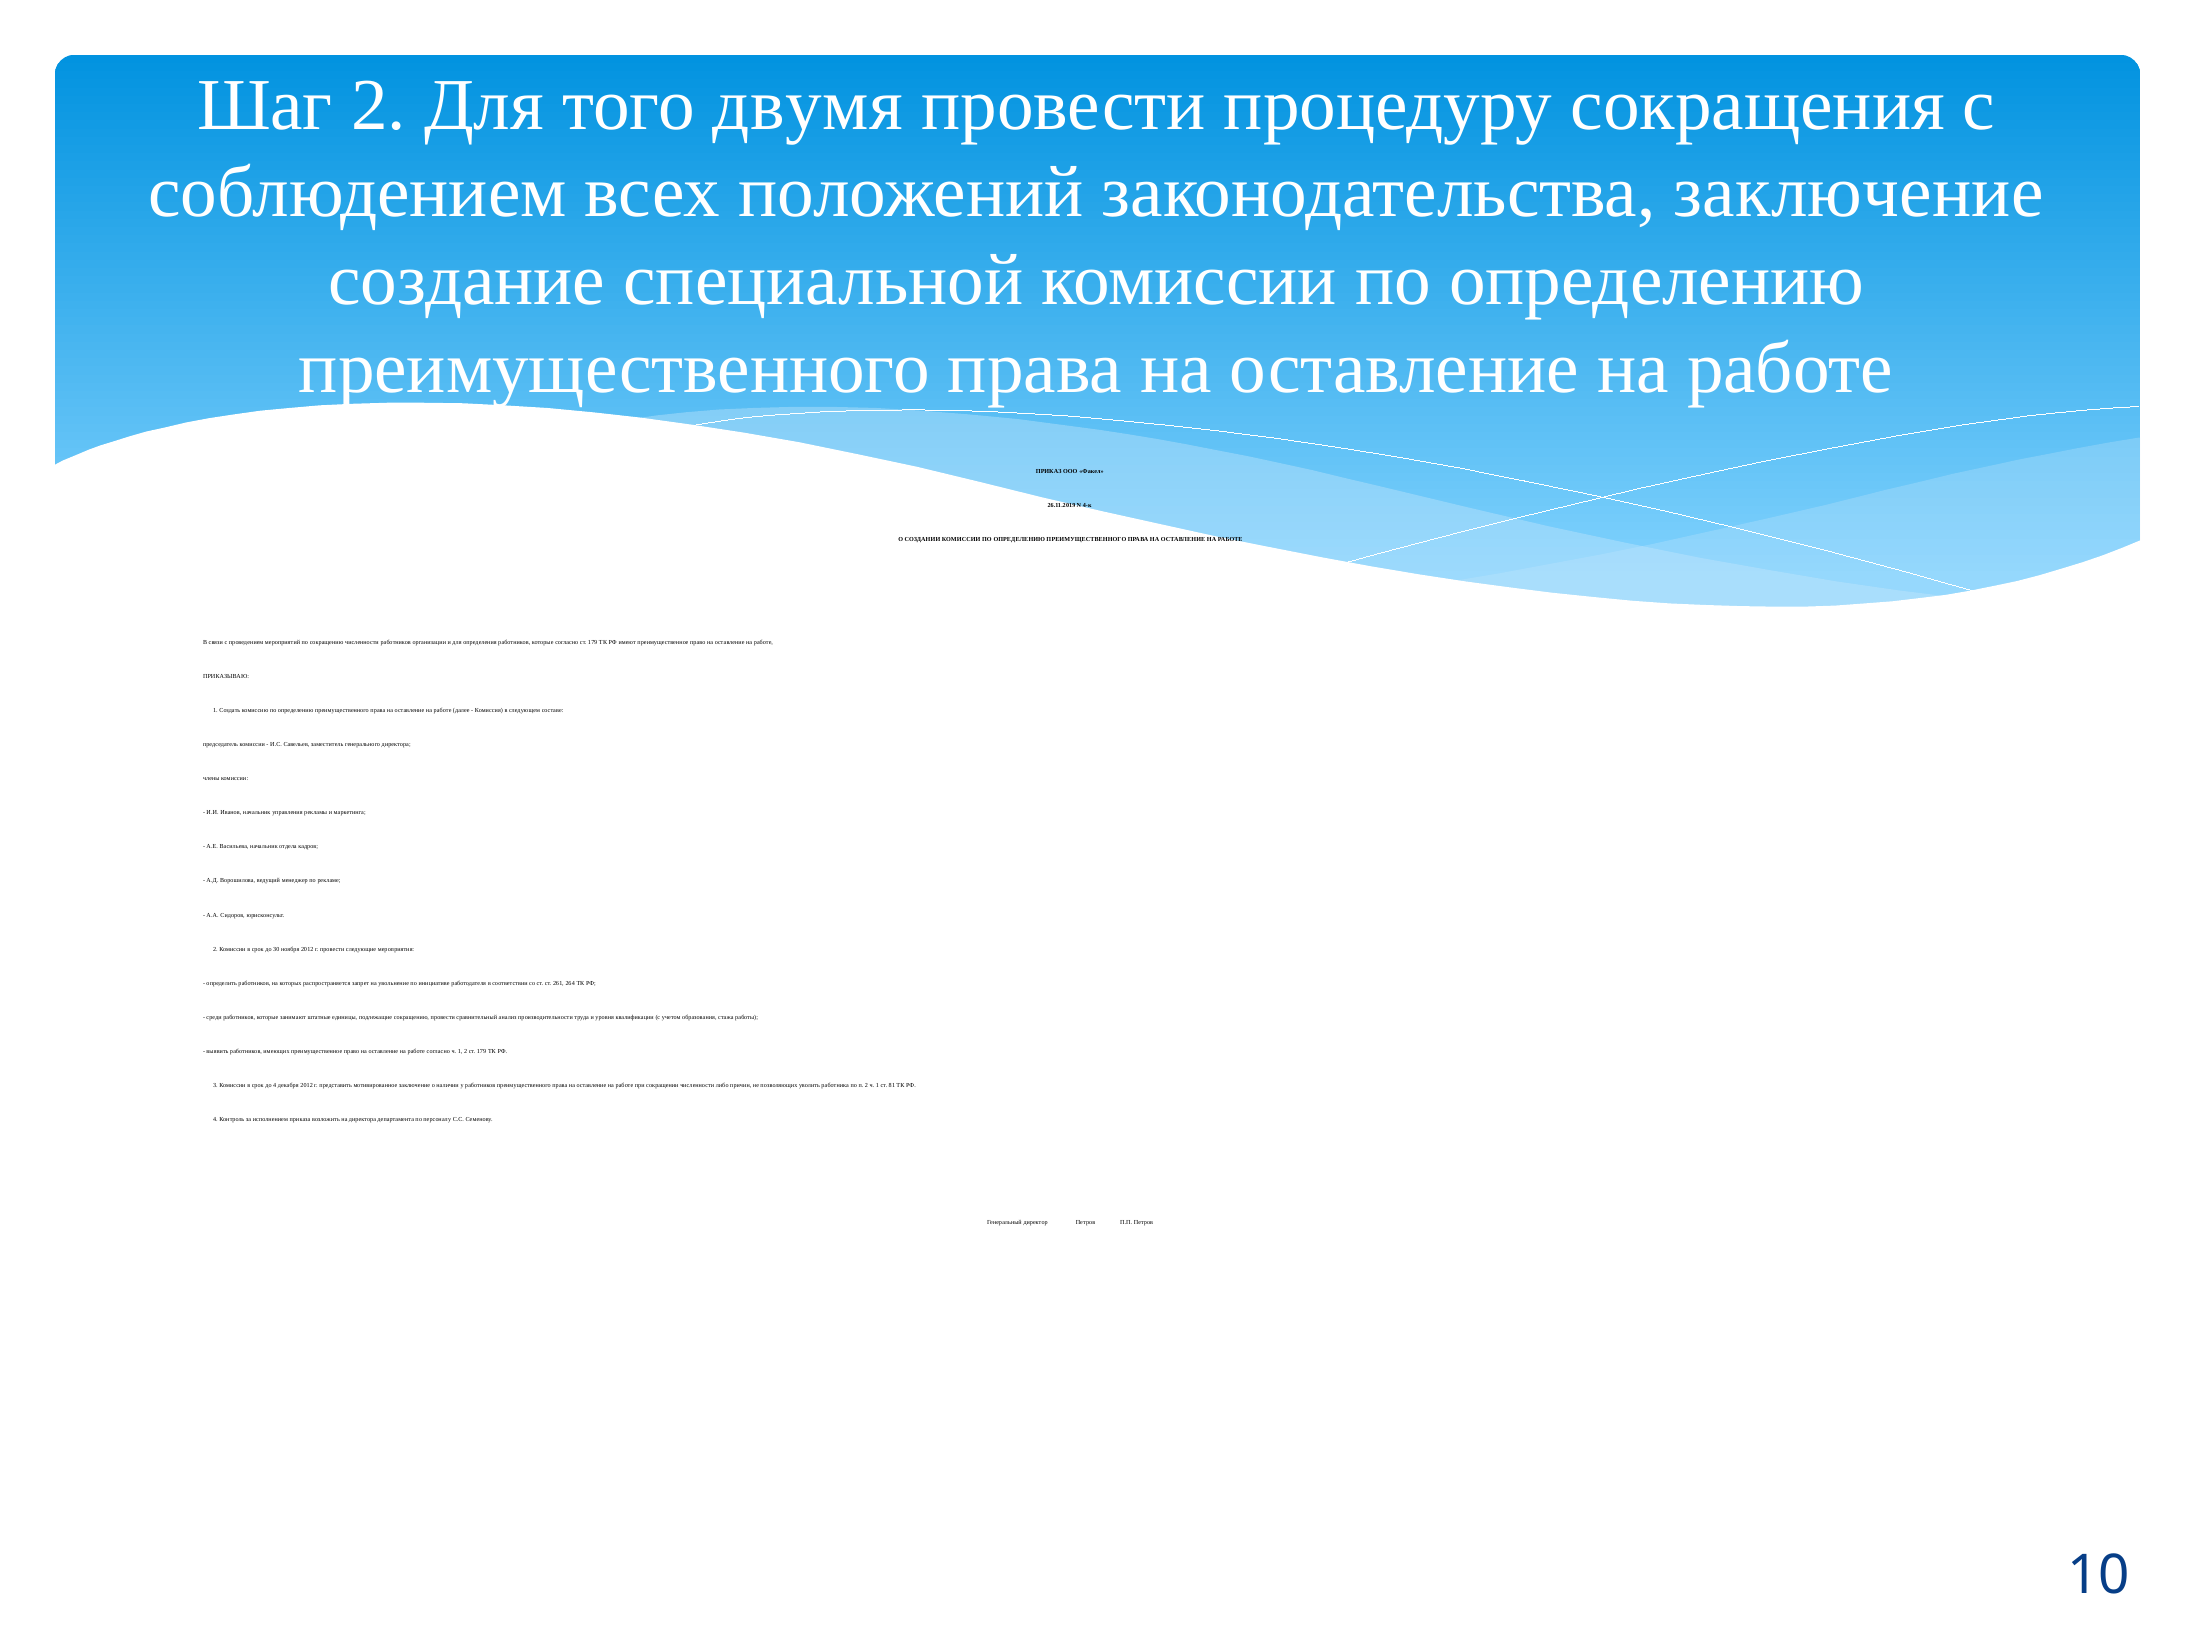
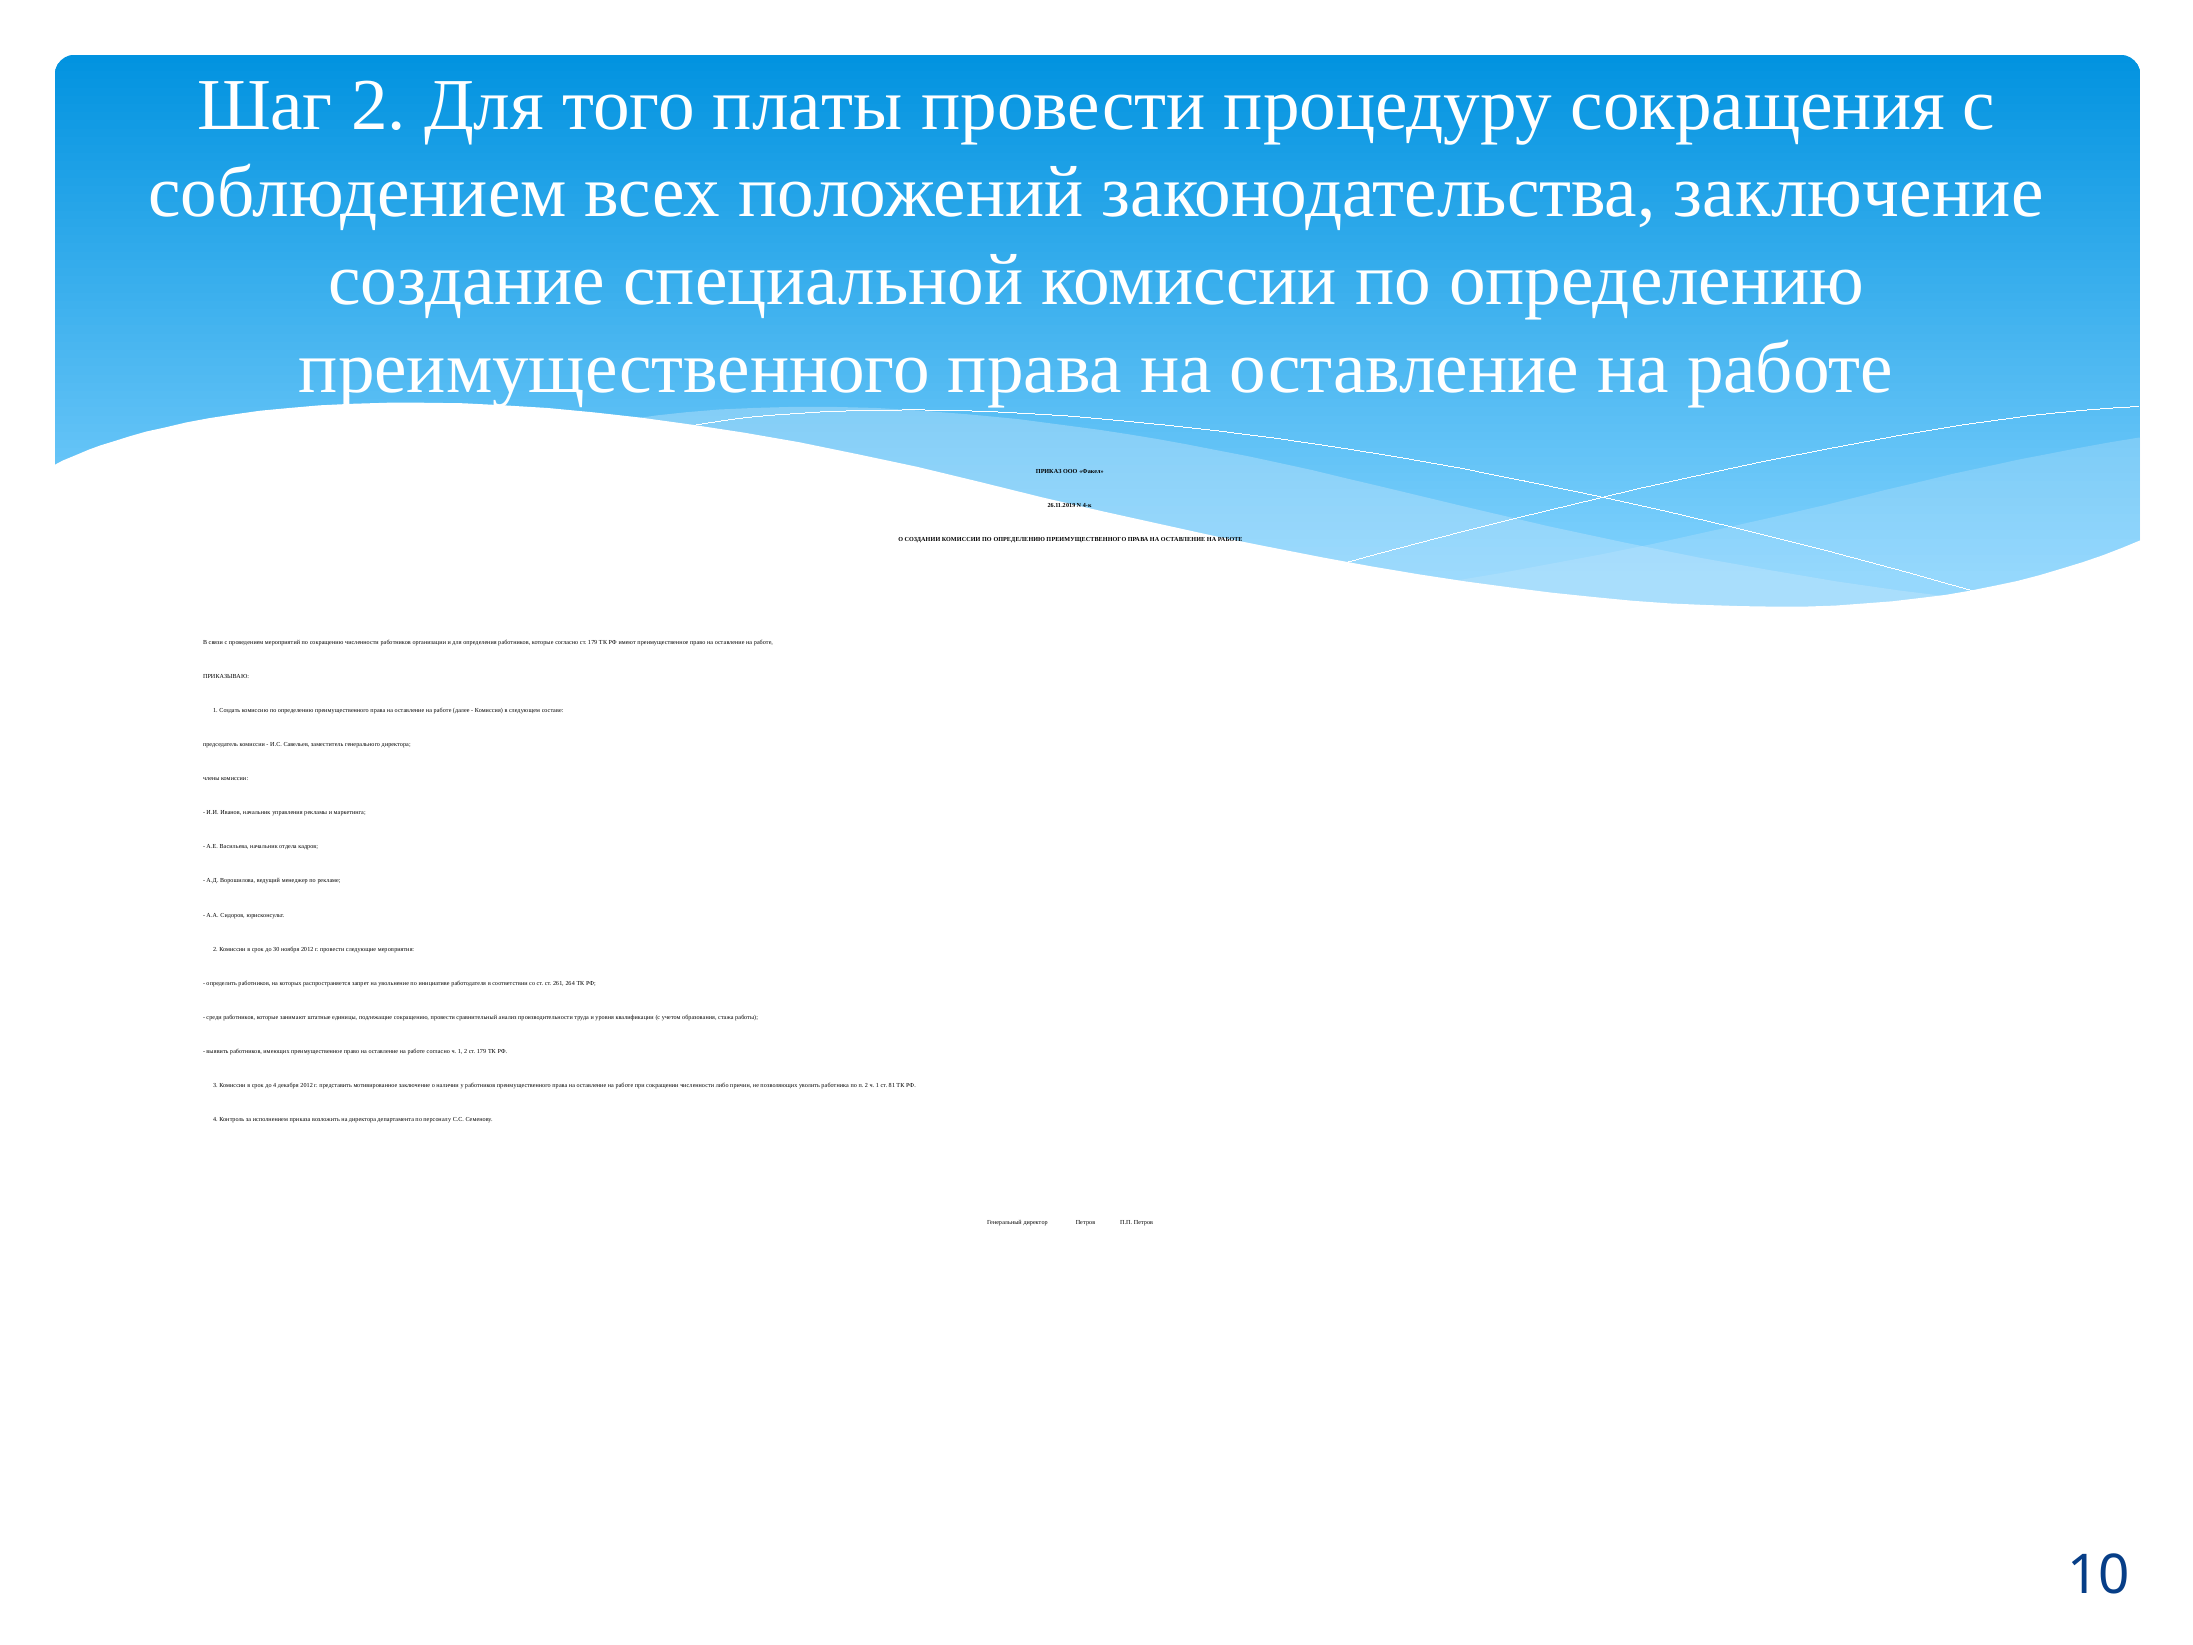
двумя: двумя -> платы (808, 105)
